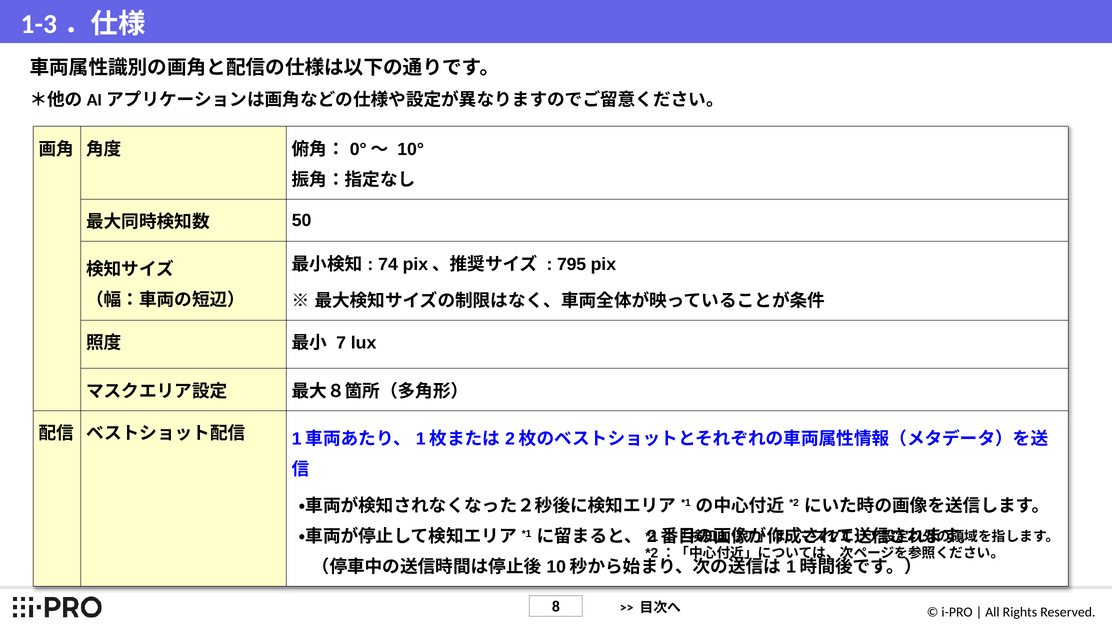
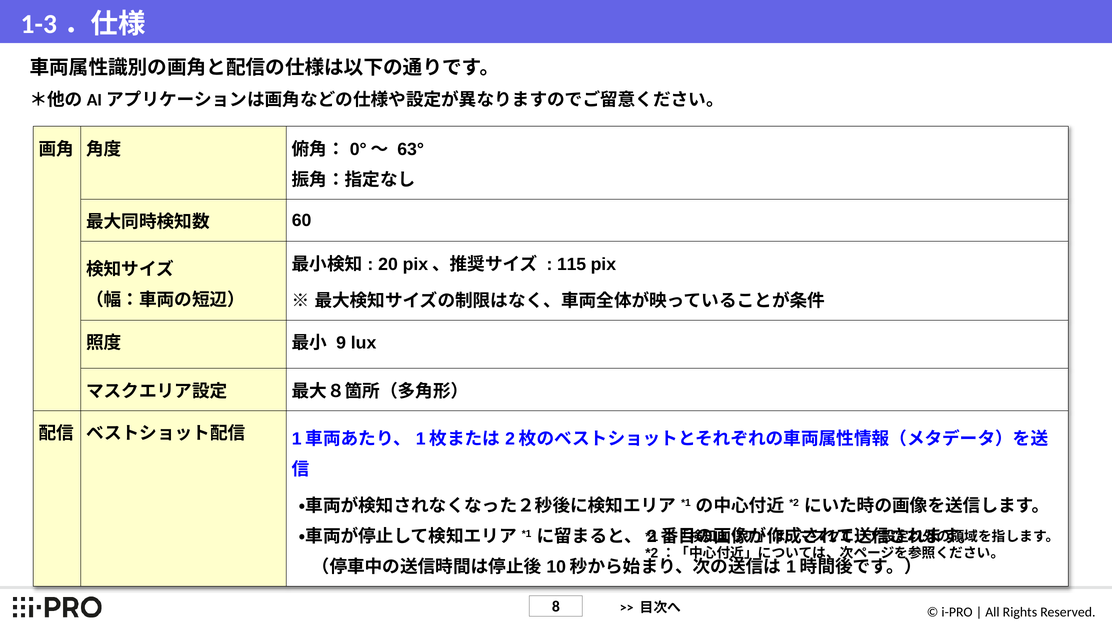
10°: 10° -> 63° (411, 149)
50: 50 -> 60 (302, 221)
74: 74 -> 20 (388, 264)
795: 795 -> 115 (572, 264)
7: 7 -> 9 (341, 343)
